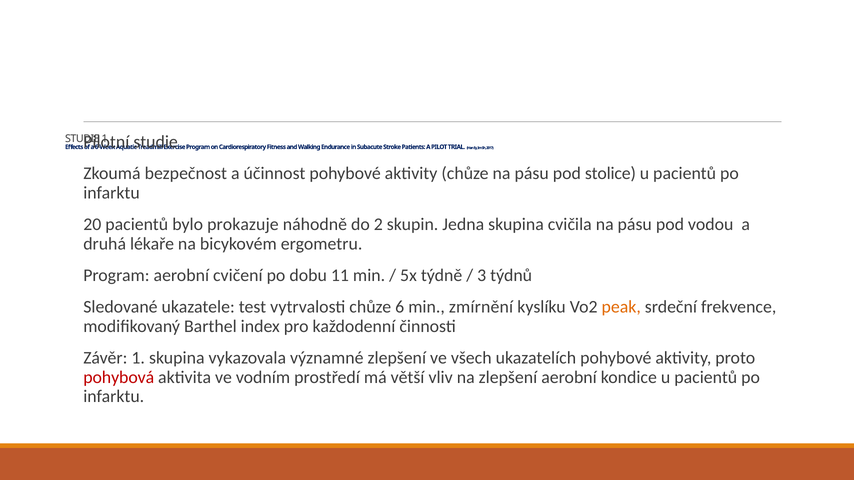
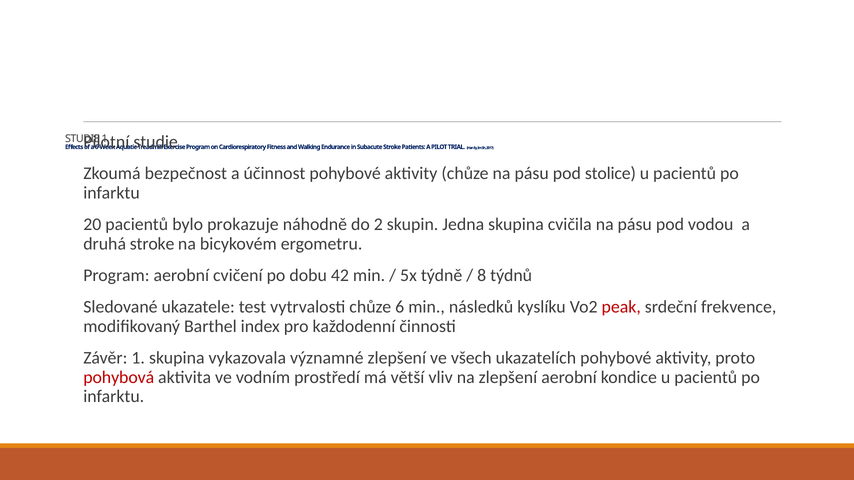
druhá lékaře: lékaře -> stroke (152, 244)
11: 11 -> 42 (340, 276)
3: 3 -> 8 (482, 276)
zmírnění: zmírnění -> následků (481, 307)
peak colour: orange -> red (621, 307)
